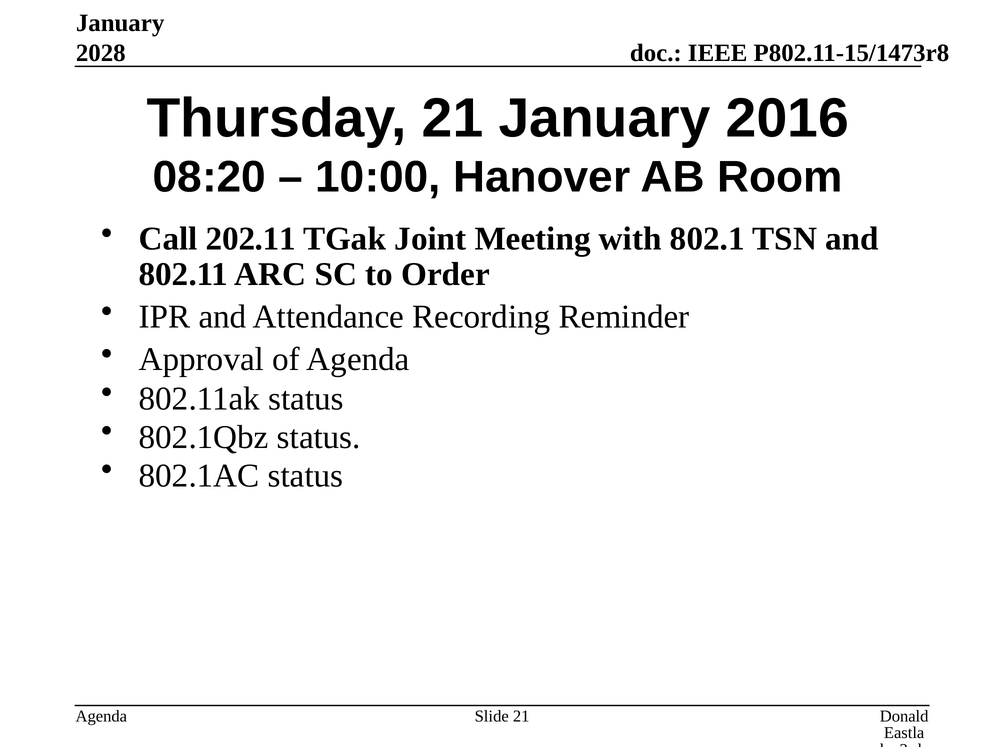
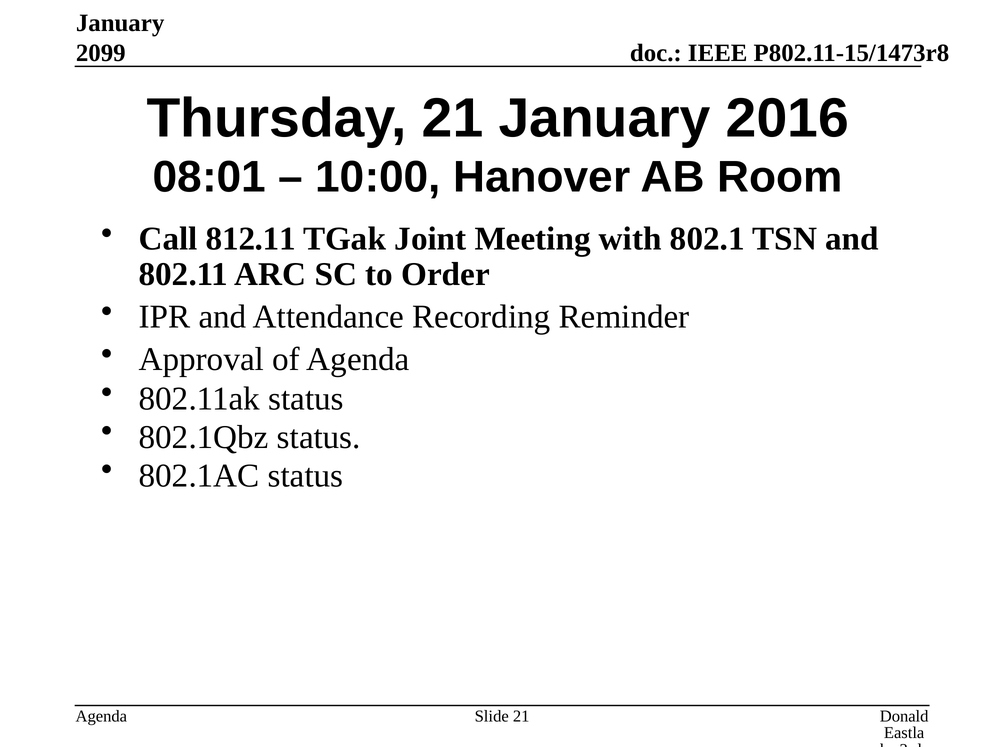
2028: 2028 -> 2099 (101, 53)
08:20: 08:20 -> 08:01 (209, 177)
202.11: 202.11 -> 812.11 (251, 239)
